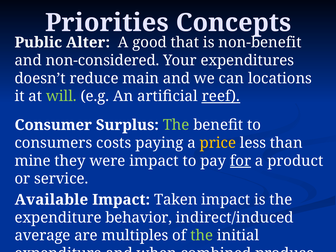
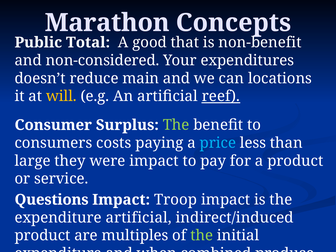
Priorities: Priorities -> Marathon (107, 23)
Public Alter: Alter -> Total (88, 42)
will colour: light green -> yellow (61, 96)
price colour: yellow -> light blue (218, 143)
mine: mine -> large (33, 161)
for underline: present -> none (240, 161)
Available: Available -> Questions (52, 200)
Taken: Taken -> Troop (176, 200)
expenditure behavior: behavior -> artificial (139, 218)
average: average -> product (42, 236)
